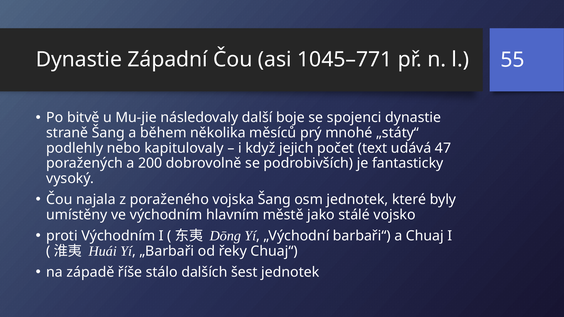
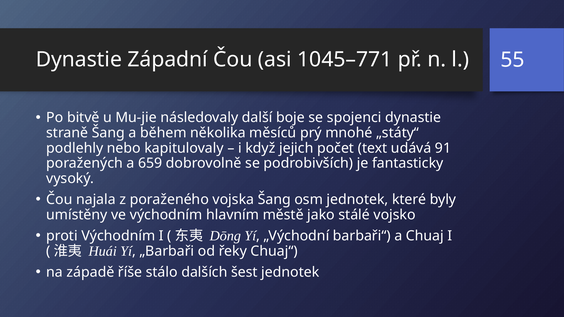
47: 47 -> 91 (443, 148)
200: 200 -> 659 (150, 163)
